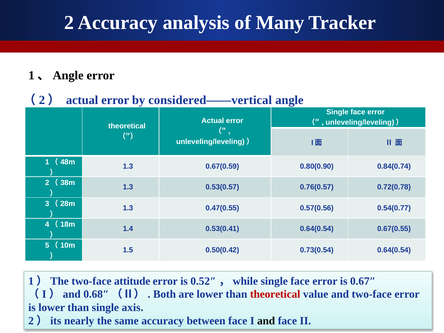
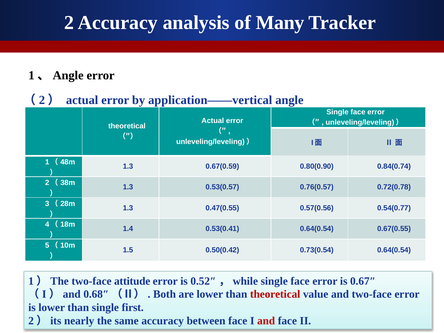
considered——vertical: considered——vertical -> application——vertical (210, 100)
axis: axis -> first (133, 308)
and colour: black -> red (266, 321)
